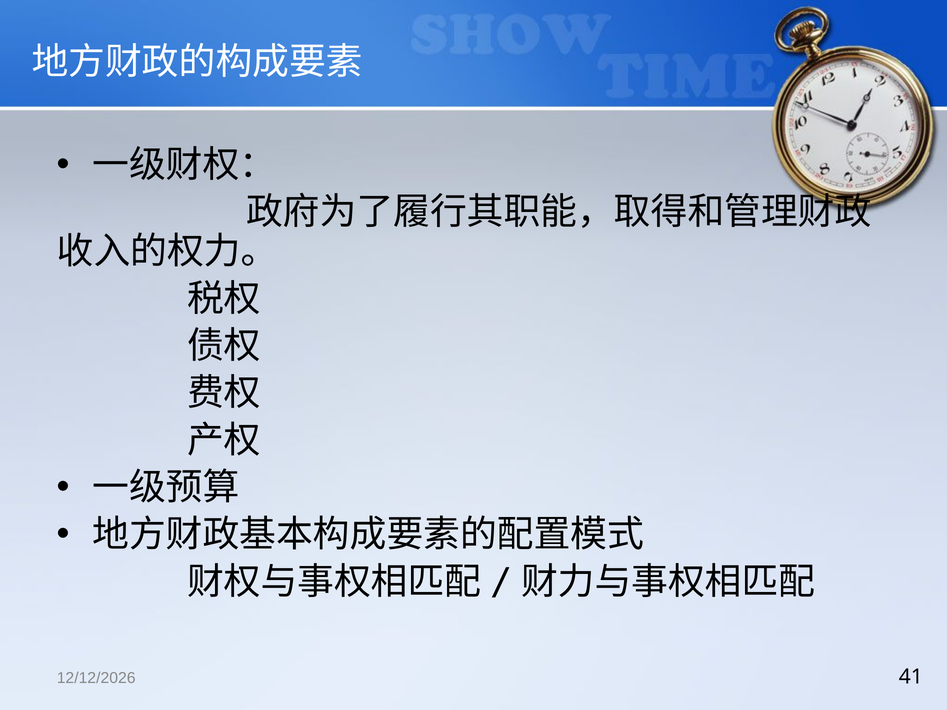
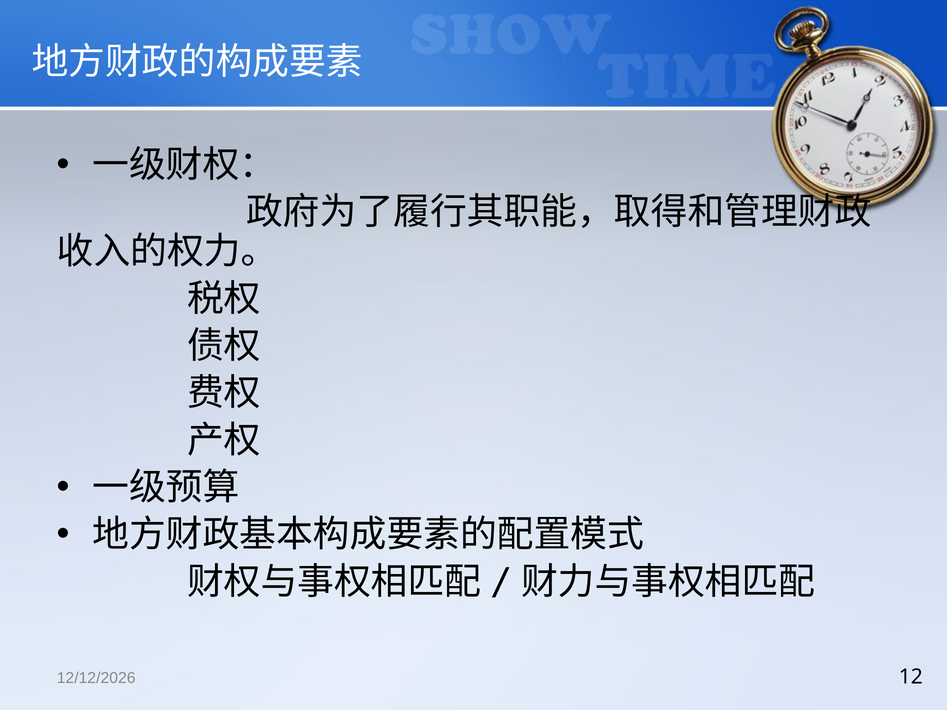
41: 41 -> 12 (911, 677)
